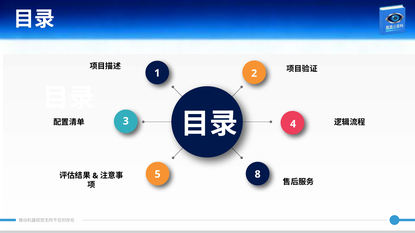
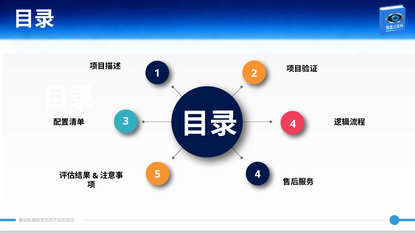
5 8: 8 -> 4 (258, 175)
